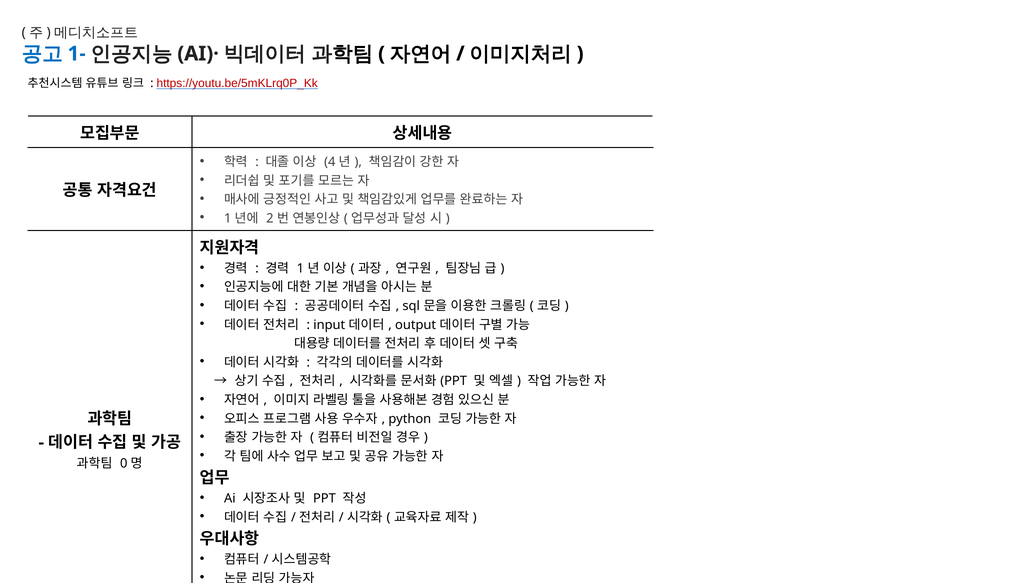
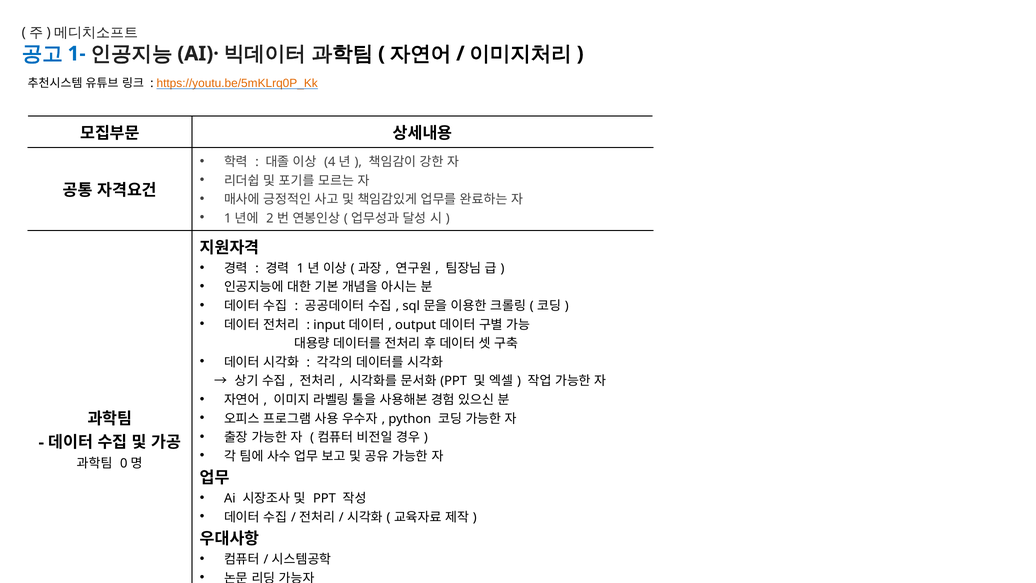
https://youtu.be/5mKLrq0P_Kk colour: red -> orange (237, 83)
